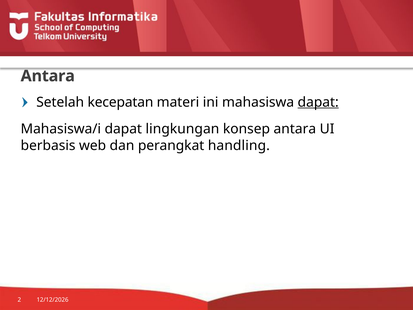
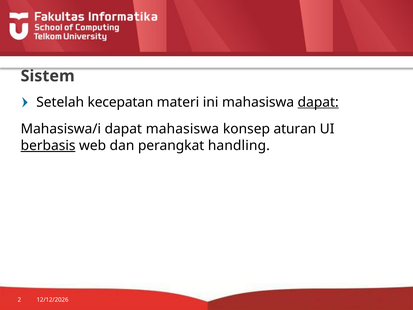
Antara: Antara -> Sistem (48, 76)
dapat lingkungan: lingkungan -> mahasiswa (182, 129)
konsep antara: antara -> aturan (295, 129)
berbasis underline: none -> present (48, 145)
